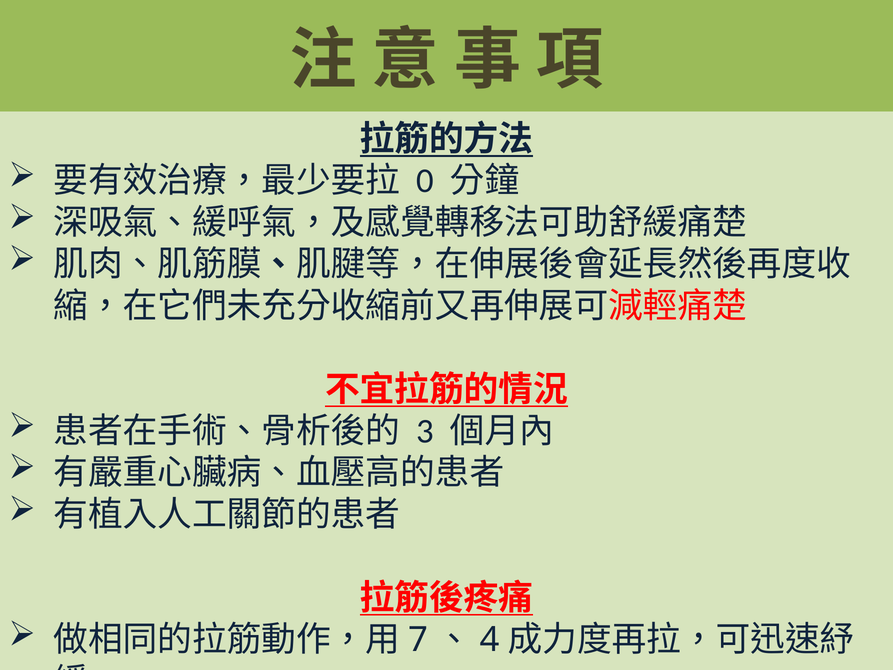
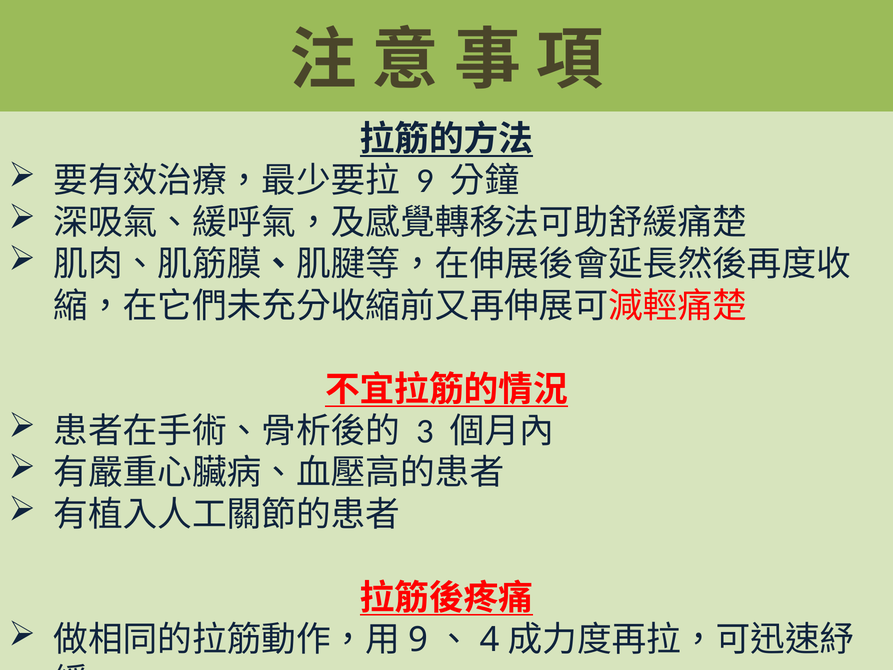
0: 0 -> 9 (425, 181)
7: 7 -> 9 (418, 640)
